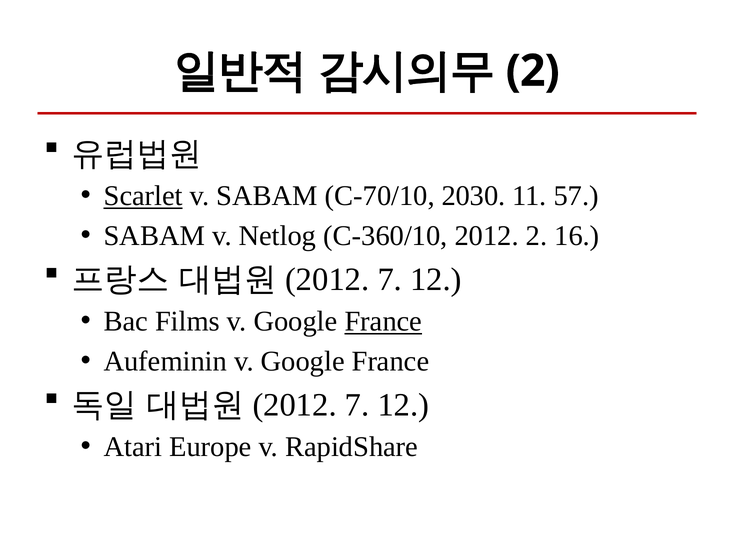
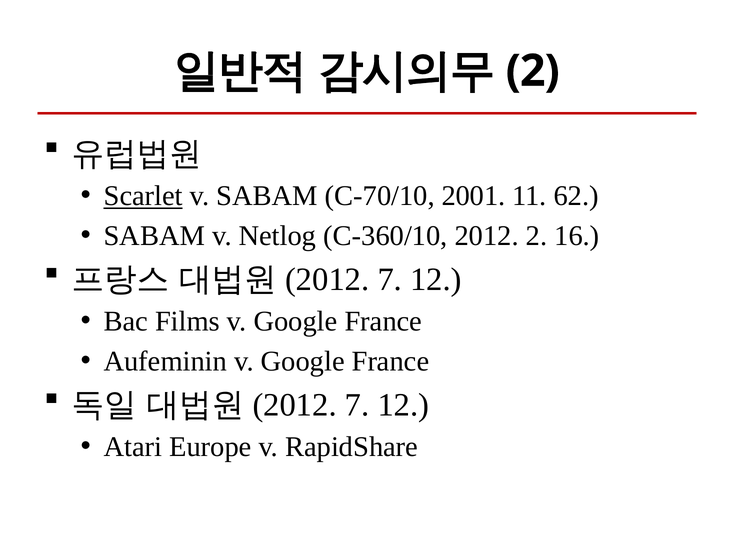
2030: 2030 -> 2001 (474, 196)
57: 57 -> 62 (576, 196)
France underline: present -> none (383, 322)
